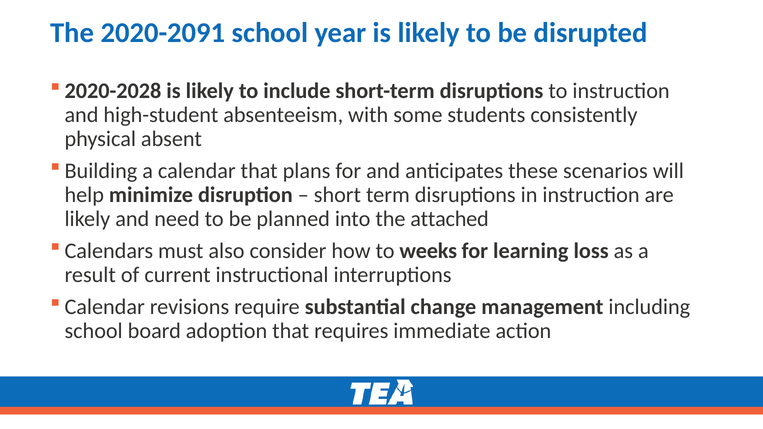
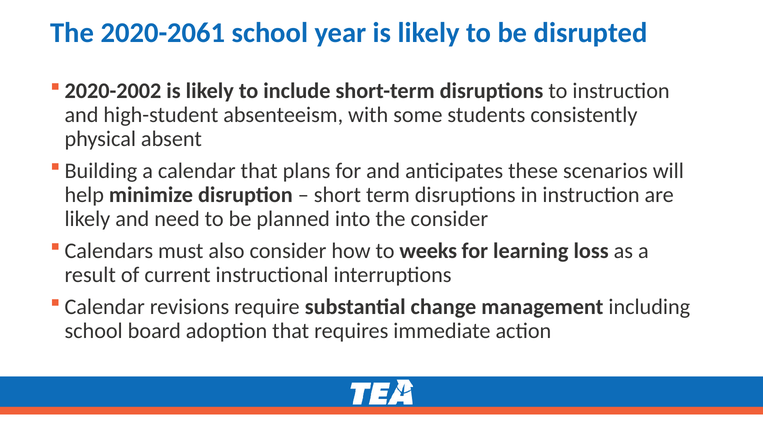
2020-2091: 2020-2091 -> 2020-2061 (163, 33)
2020-2028: 2020-2028 -> 2020-2002 (113, 91)
the attached: attached -> consider (449, 219)
